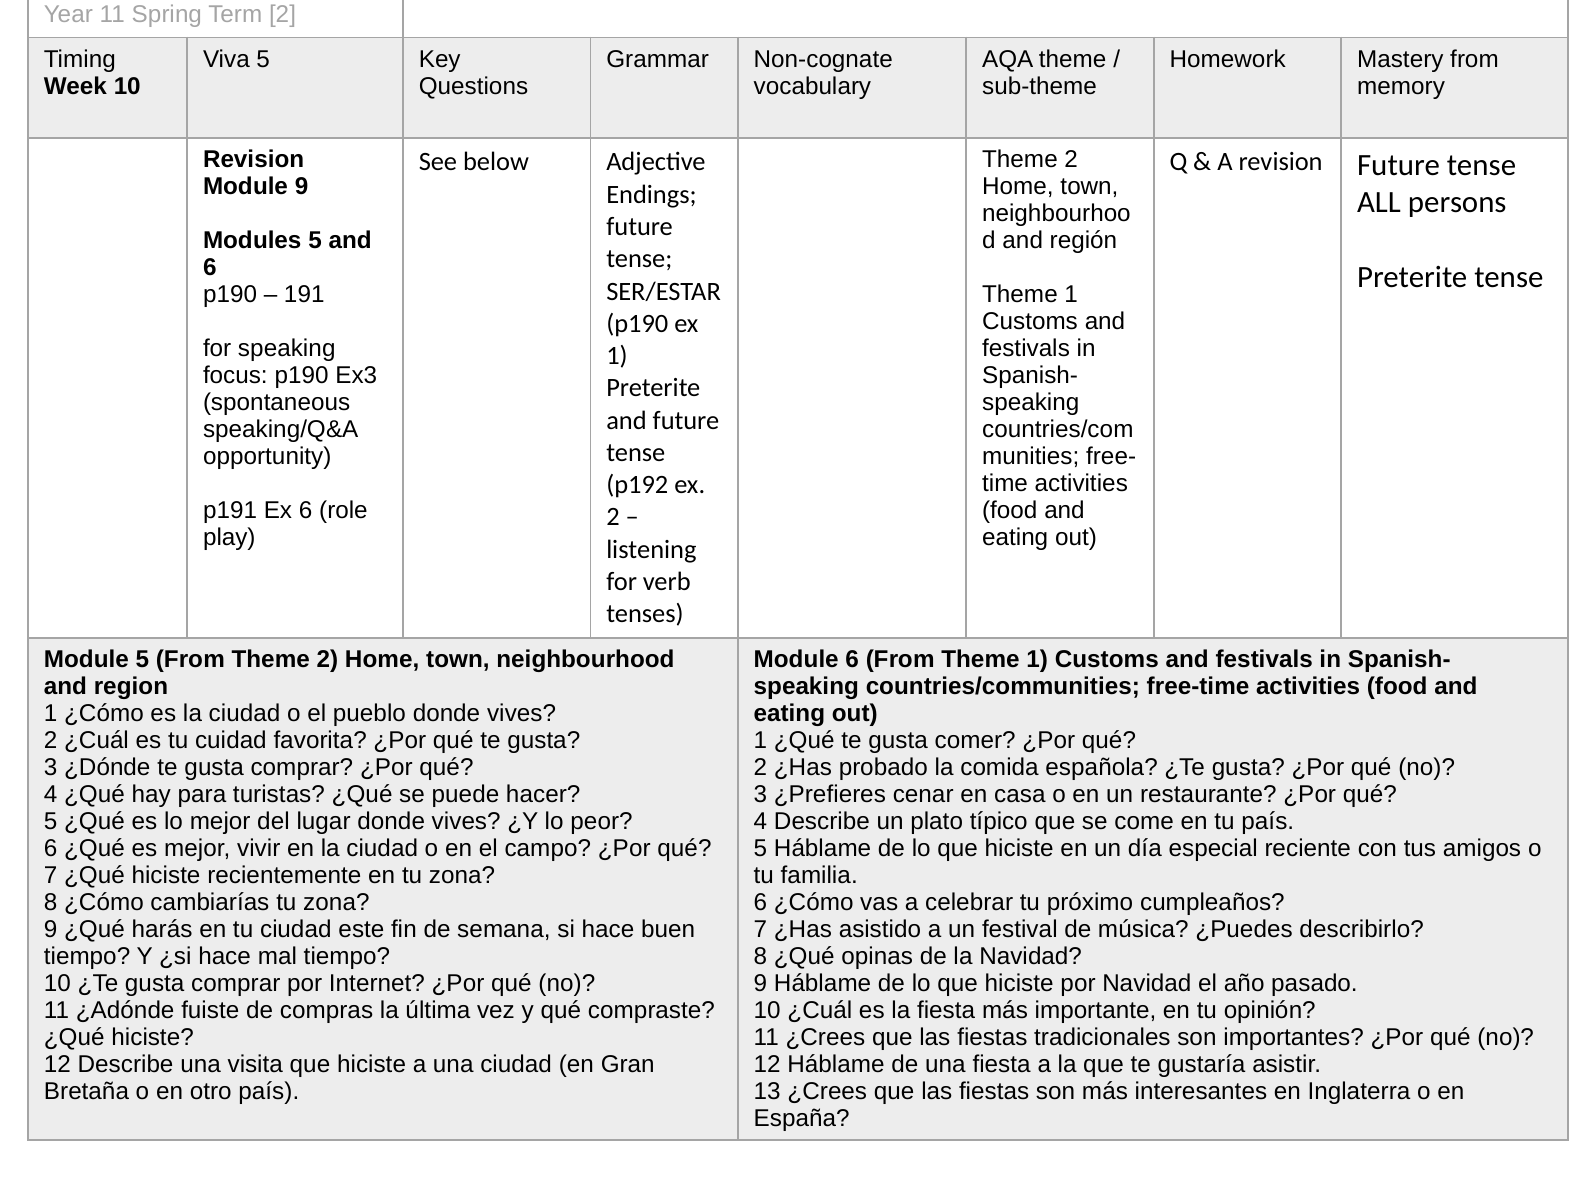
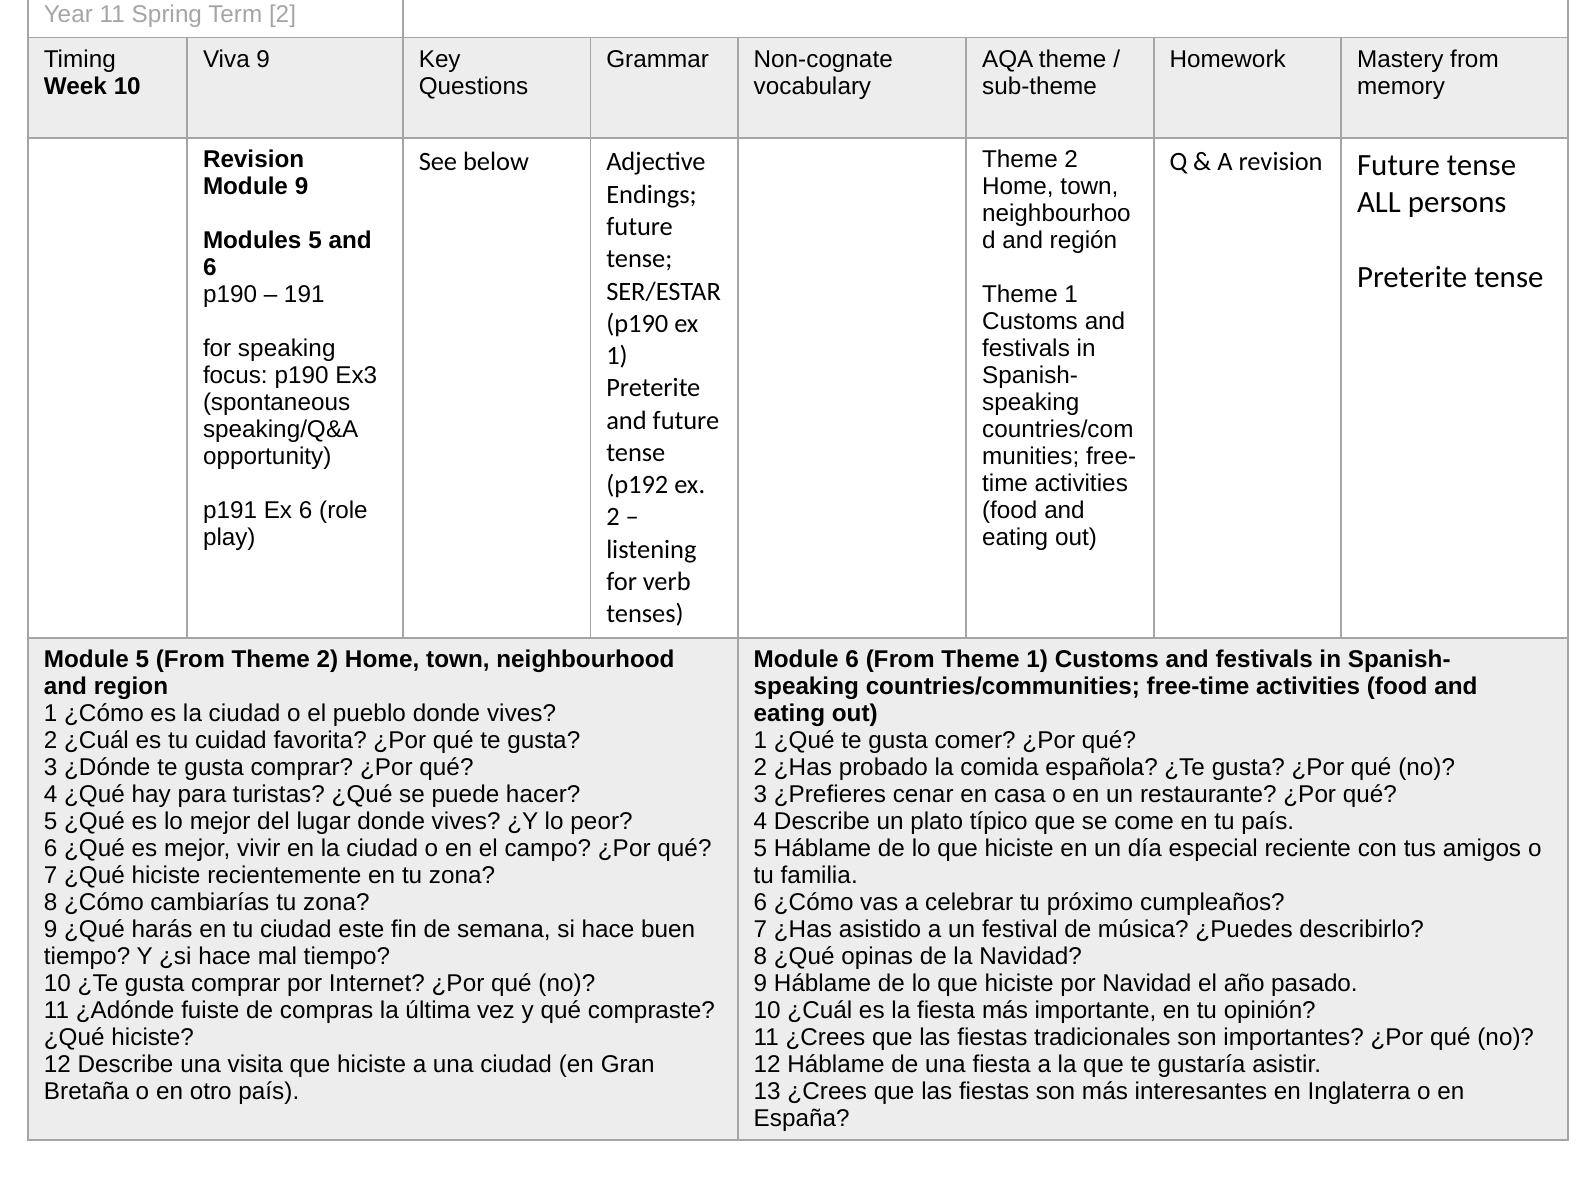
Viva 5: 5 -> 9 (263, 59)
